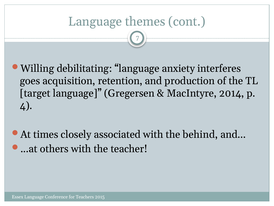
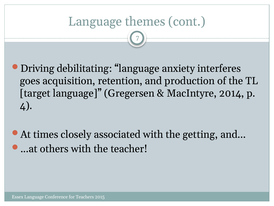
Willing: Willing -> Driving (37, 68)
behind: behind -> getting (200, 134)
